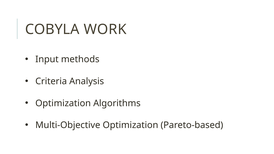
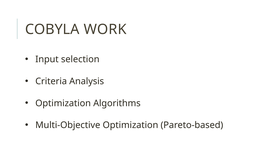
methods: methods -> selection (80, 59)
